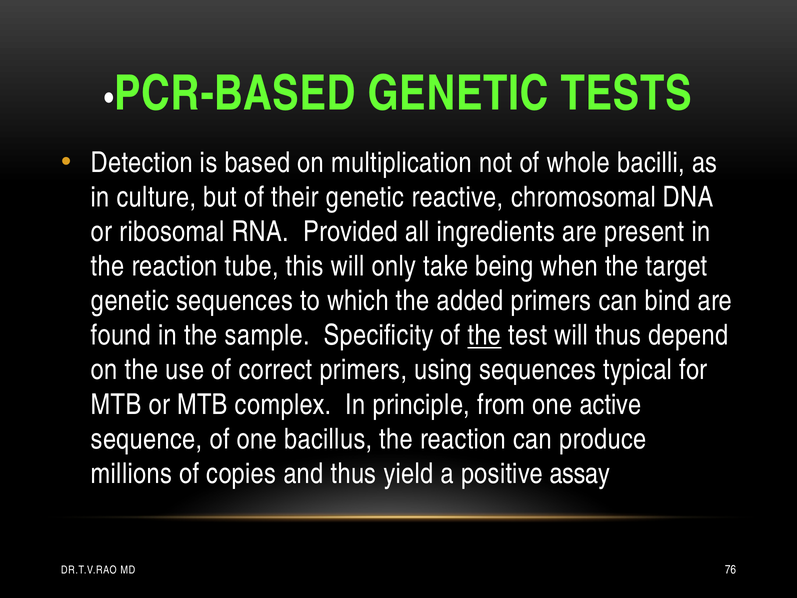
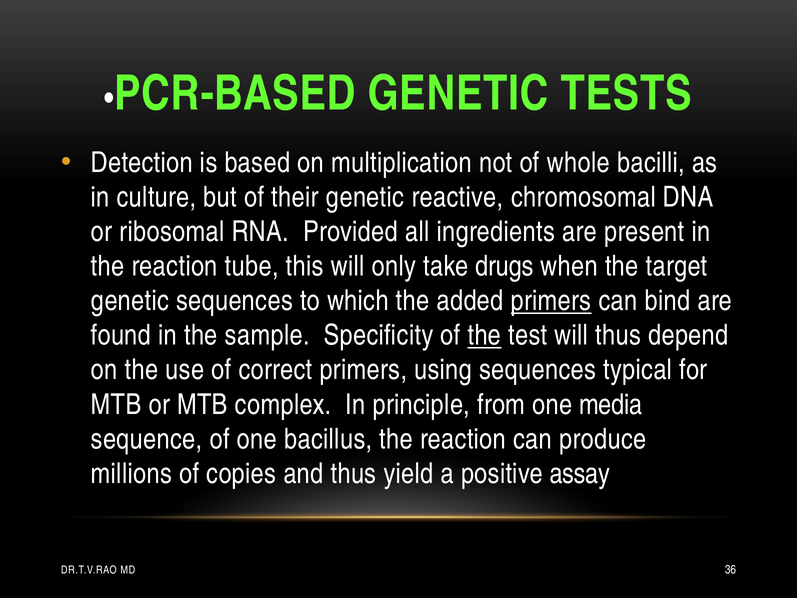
being: being -> drugs (504, 266)
primers underline: none -> present (551, 301)
active: active -> media (611, 404)
76: 76 -> 36 (730, 570)
